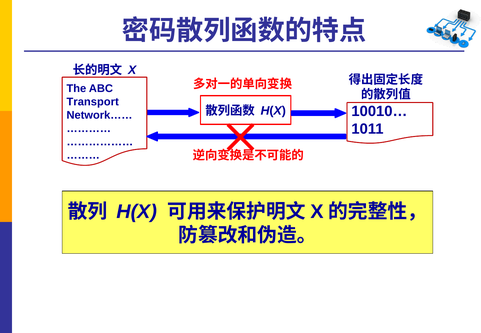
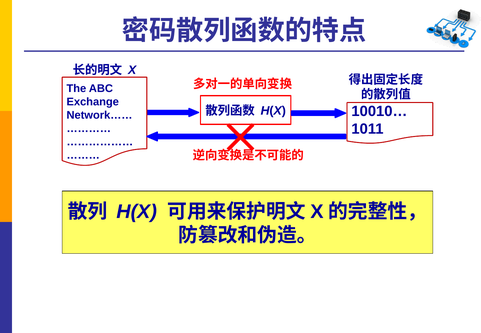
Transport: Transport -> Exchange (93, 102)
